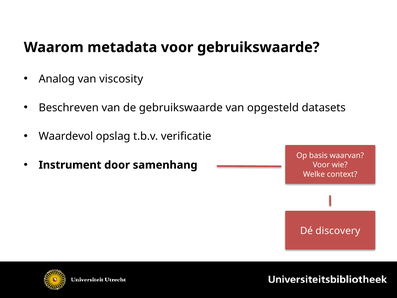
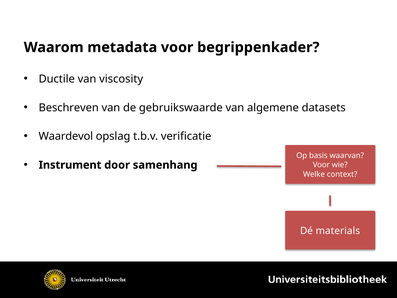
voor gebruikswaarde: gebruikswaarde -> begrippenkader (258, 47)
Analog: Analog -> Ductile (57, 79)
opgesteld: opgesteld -> algemene (273, 108)
discovery: discovery -> materials (338, 231)
